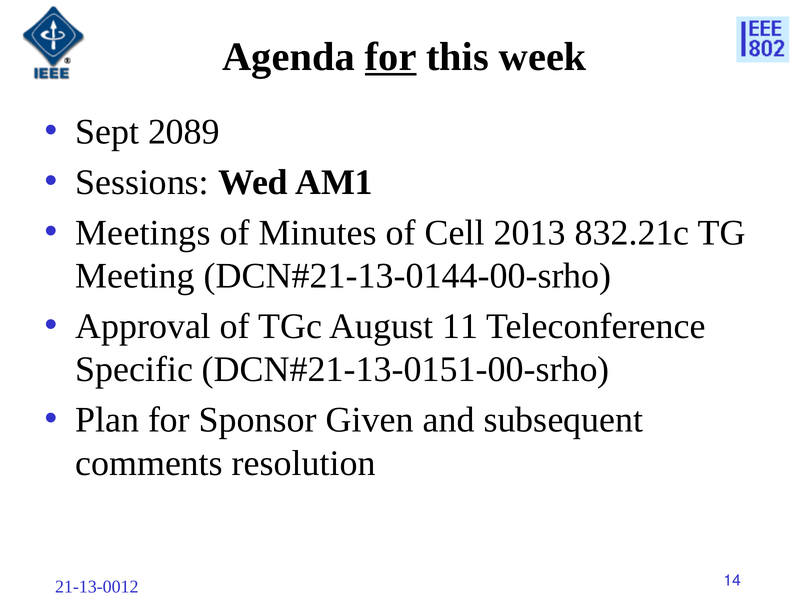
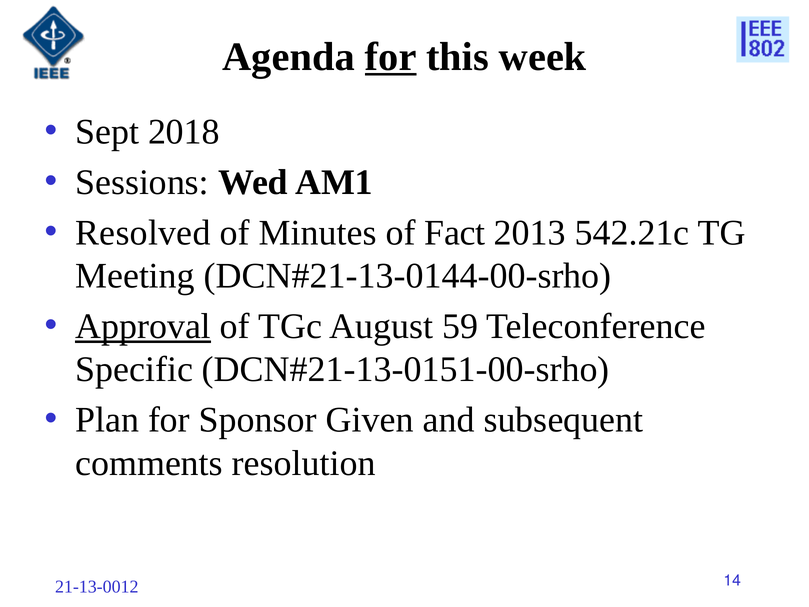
2089: 2089 -> 2018 (184, 132)
Meetings: Meetings -> Resolved (143, 233)
Cell: Cell -> Fact (455, 233)
832.21c: 832.21c -> 542.21c (632, 233)
Approval underline: none -> present (143, 326)
11: 11 -> 59 (460, 326)
